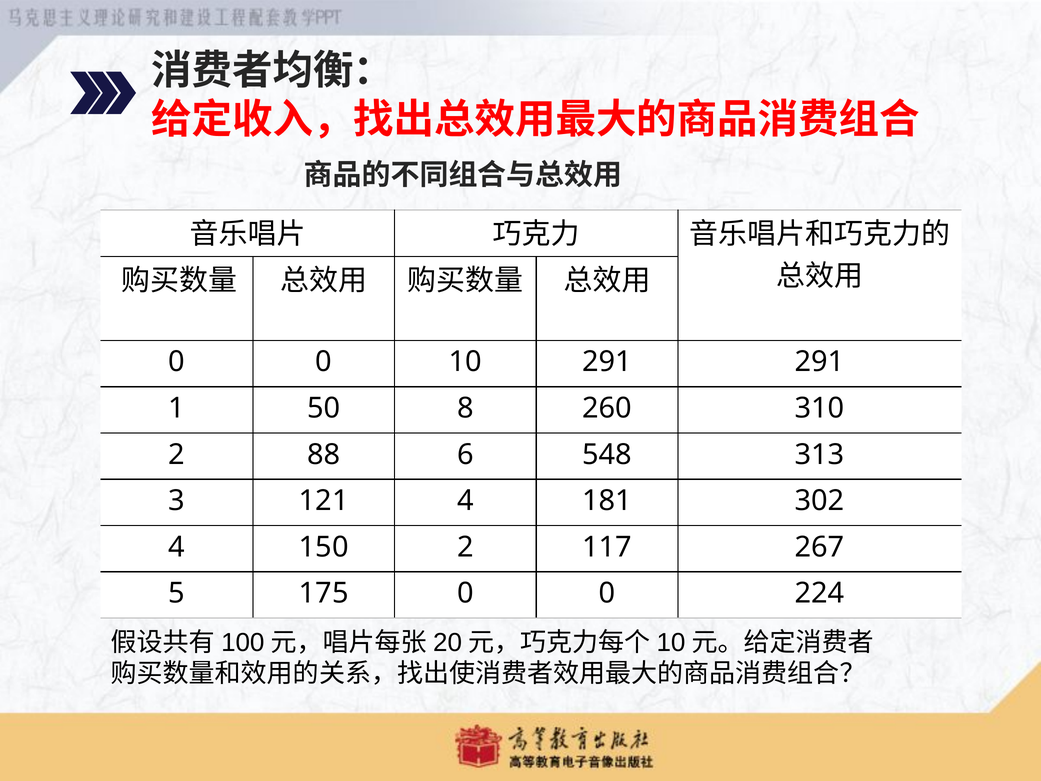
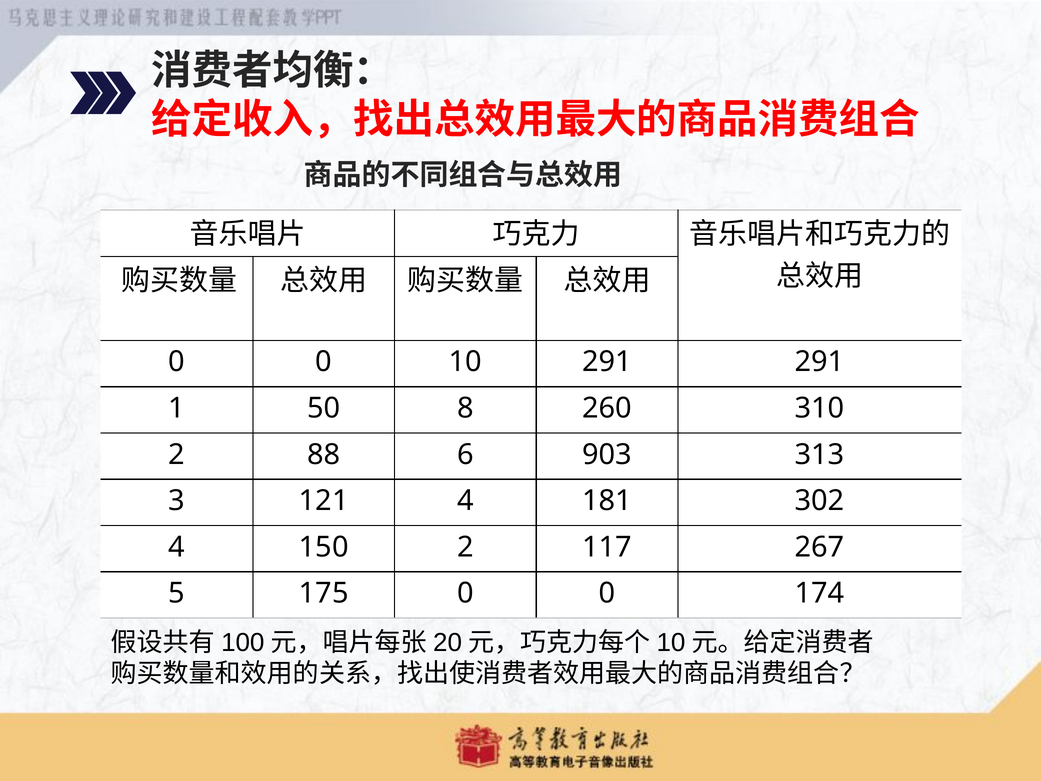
548: 548 -> 903 (607, 454)
224: 224 -> 174 (820, 593)
